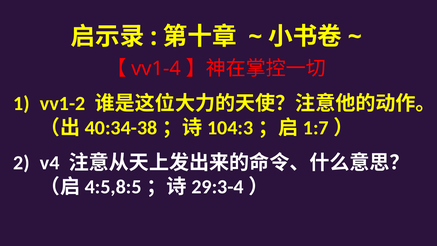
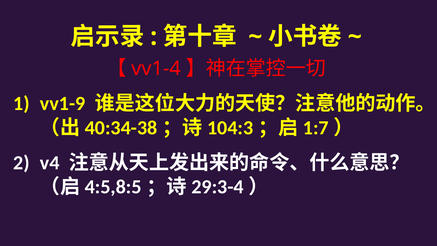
vv1-2: vv1-2 -> vv1-9 (63, 104)
